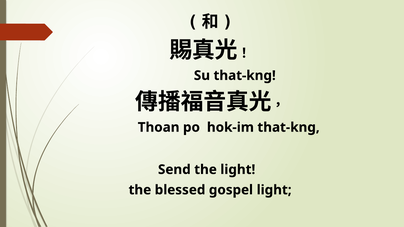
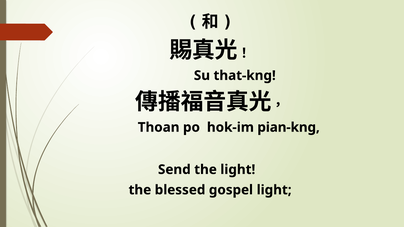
hok-im that-kng: that-kng -> pian-kng (289, 127)
